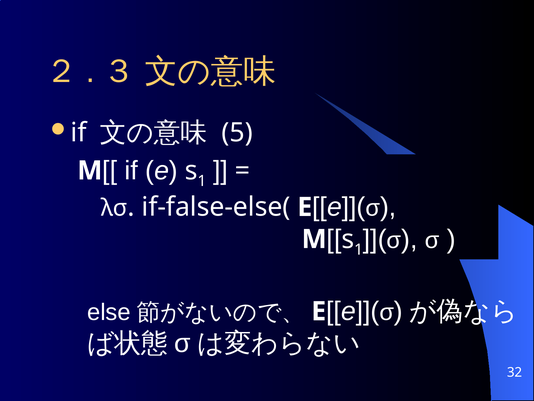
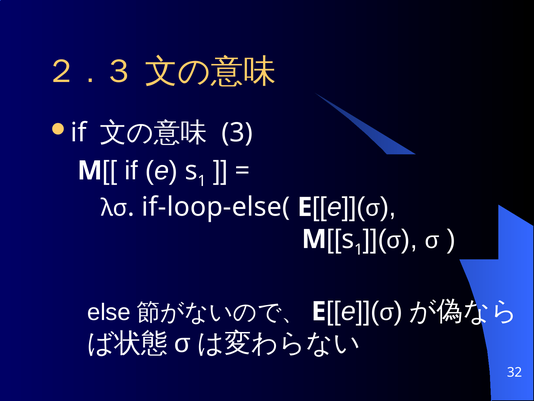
5: 5 -> 3 (237, 133)
if-false-else(: if-false-else( -> if-loop-else( (216, 207)
